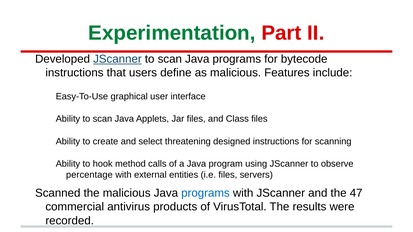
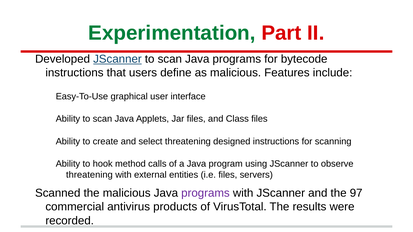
percentage: percentage -> threatening (89, 175)
programs colour: blue -> purple (205, 193)
47: 47 -> 97 (356, 193)
